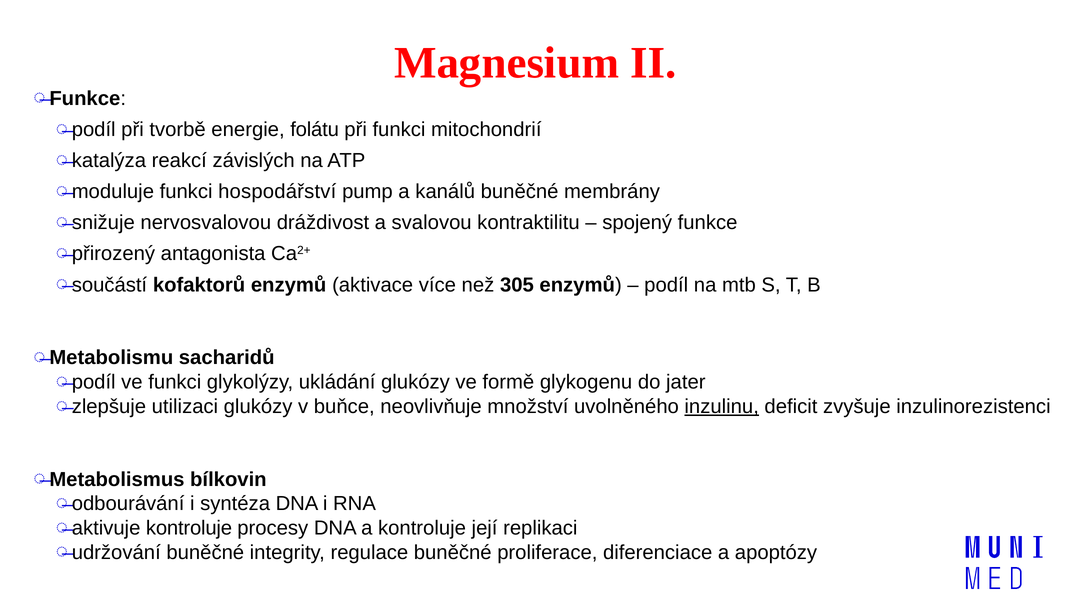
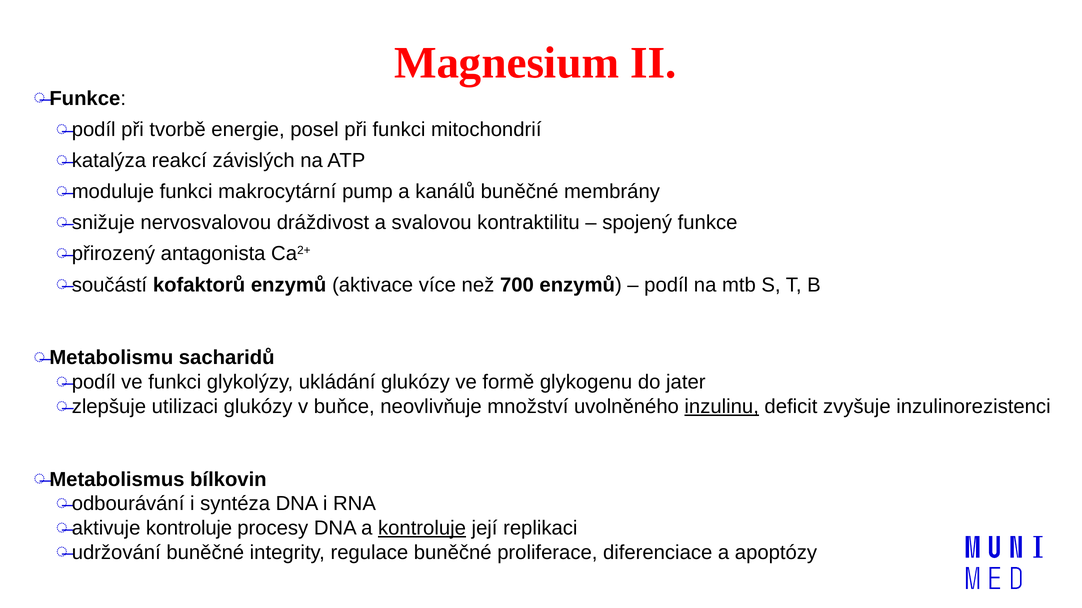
folátu: folátu -> posel (314, 130)
hospodářství: hospodářství -> makrocytární (277, 192)
305: 305 -> 700 (517, 285)
kontroluje underline: none -> present (422, 529)
